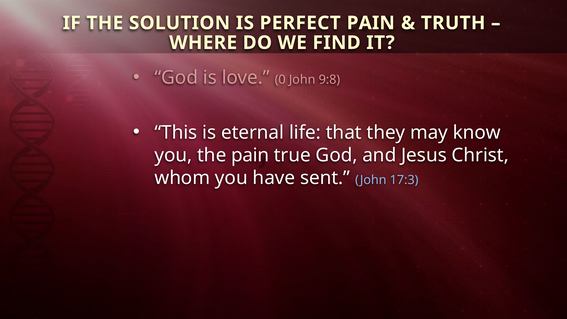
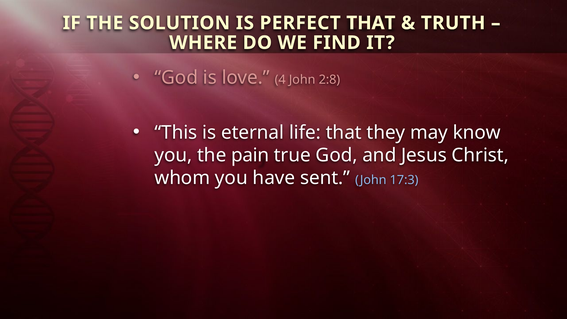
PERFECT PAIN: PAIN -> THAT (371, 23)
0: 0 -> 4 (280, 80)
9:8: 9:8 -> 2:8 (329, 80)
